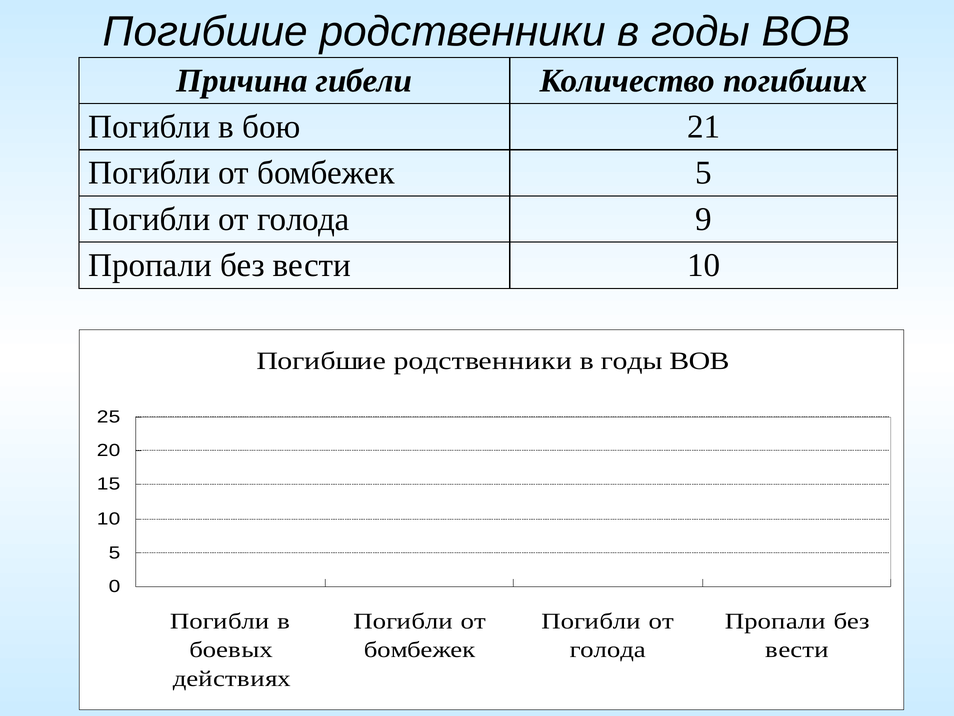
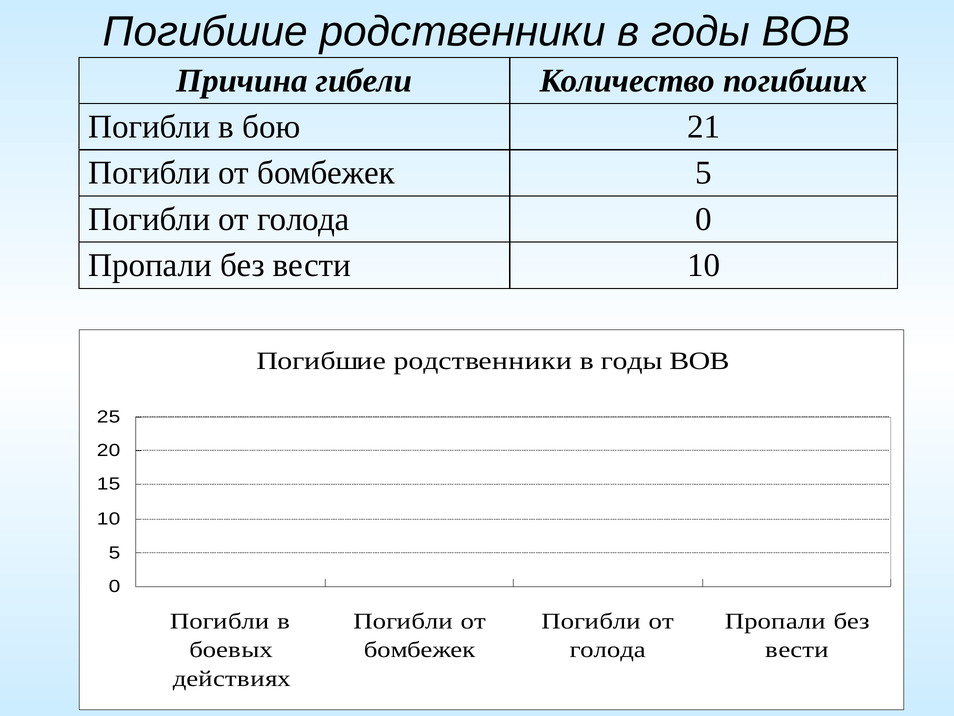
голода 9: 9 -> 0 (704, 219)
